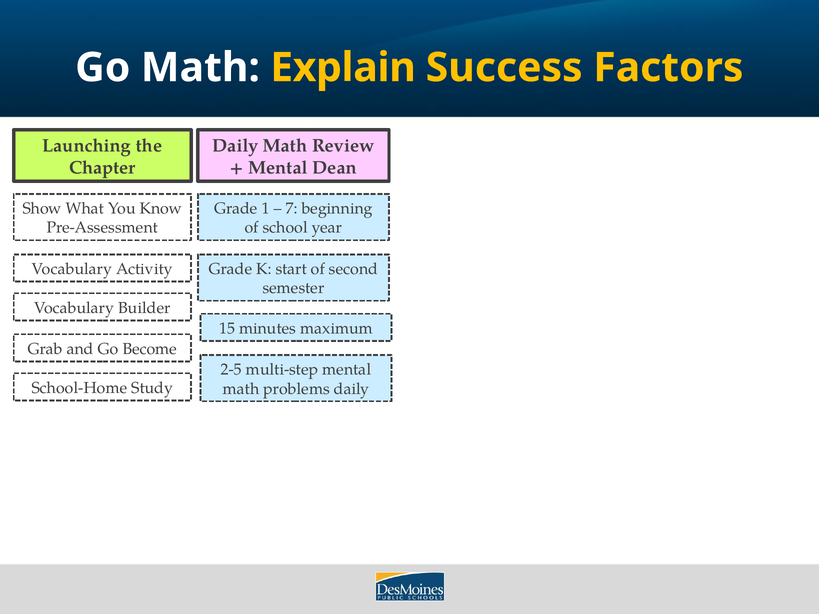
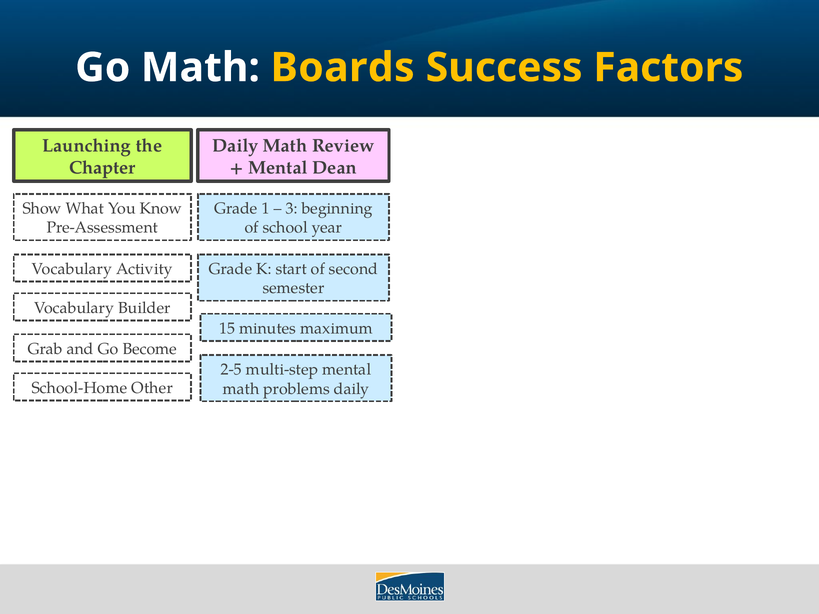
Explain: Explain -> Boards (343, 68)
7: 7 -> 3 (292, 209)
Study: Study -> Other (152, 388)
